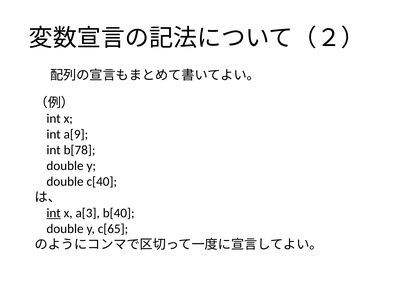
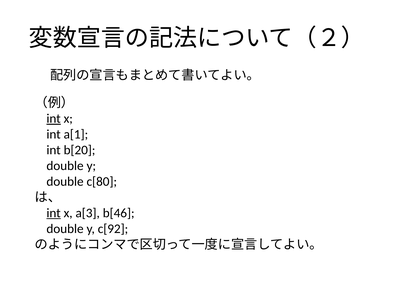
int underline: none -> present (54, 119)
a[9: a[9 -> a[1 (76, 135)
b[78: b[78 -> b[20 (80, 150)
c[40: c[40 -> c[80 (102, 182)
b[40: b[40 -> b[46 (119, 213)
c[65: c[65 -> c[92 (113, 229)
